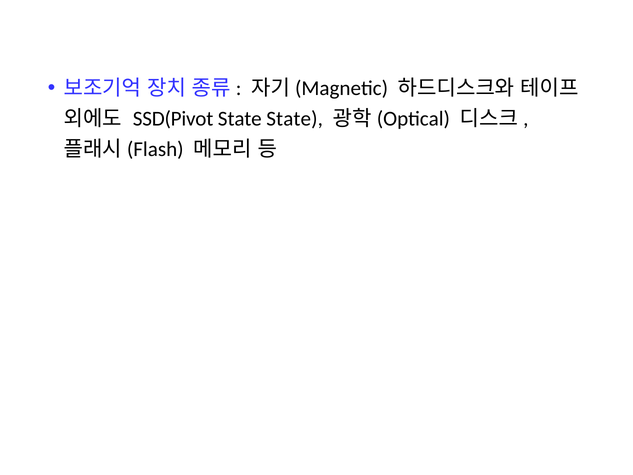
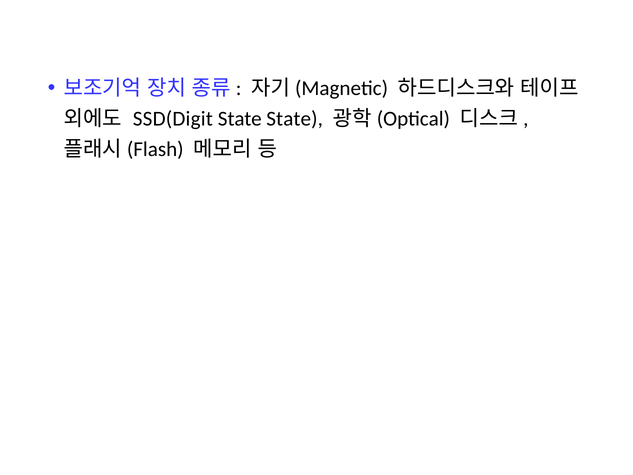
SSD(Pivot: SSD(Pivot -> SSD(Digit (173, 119)
